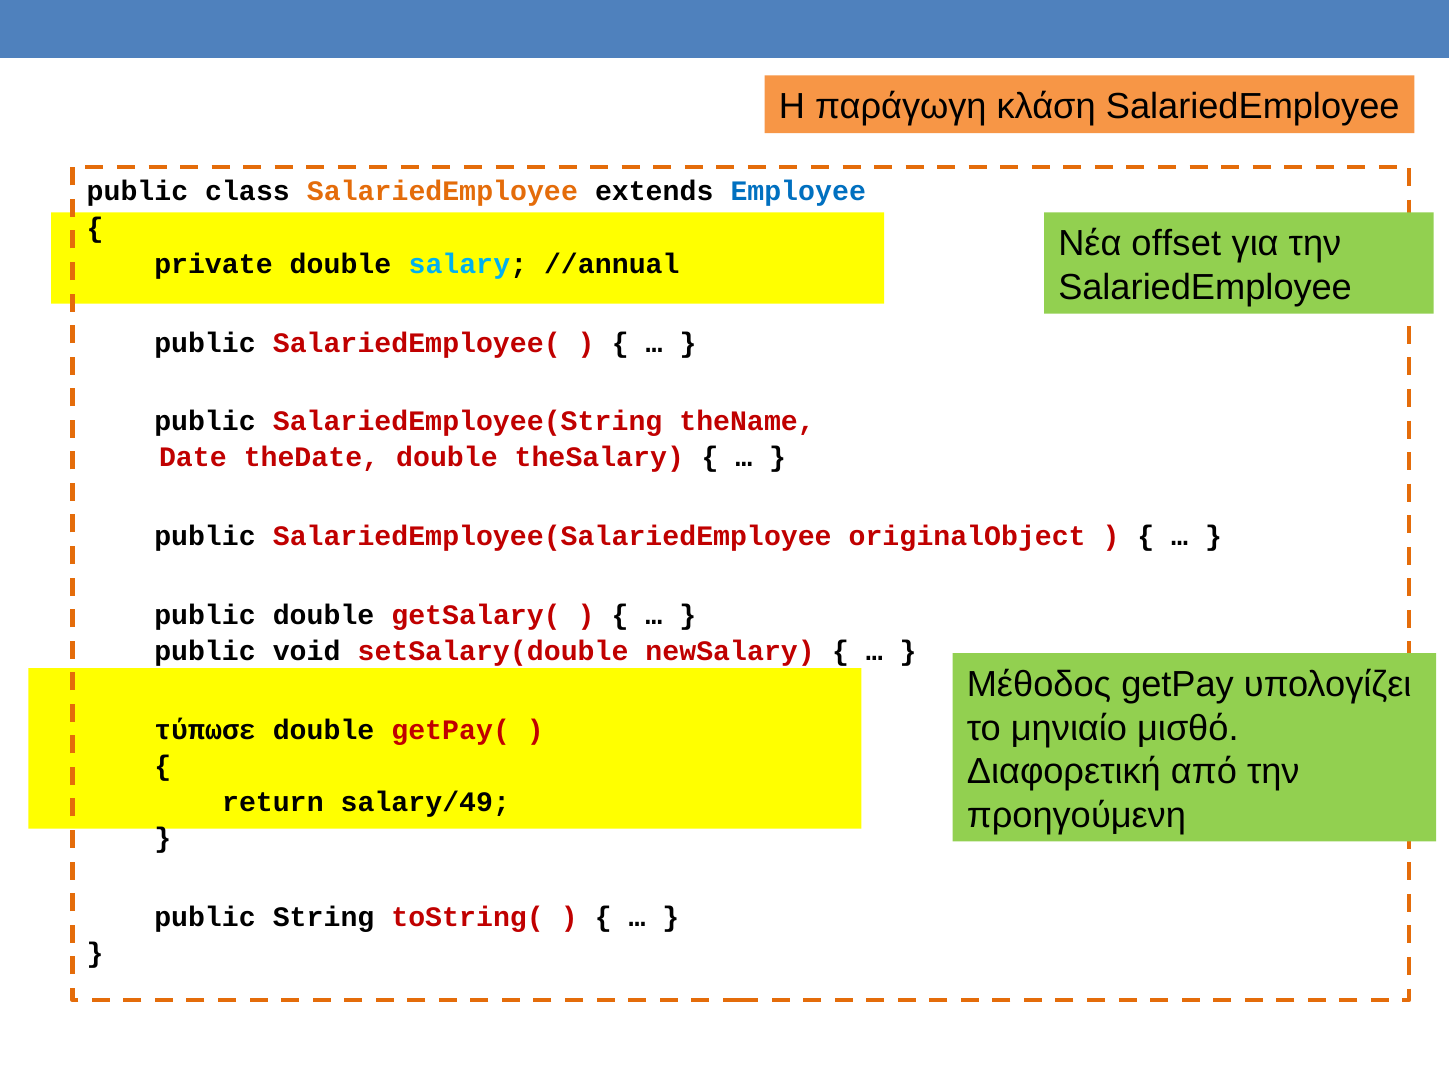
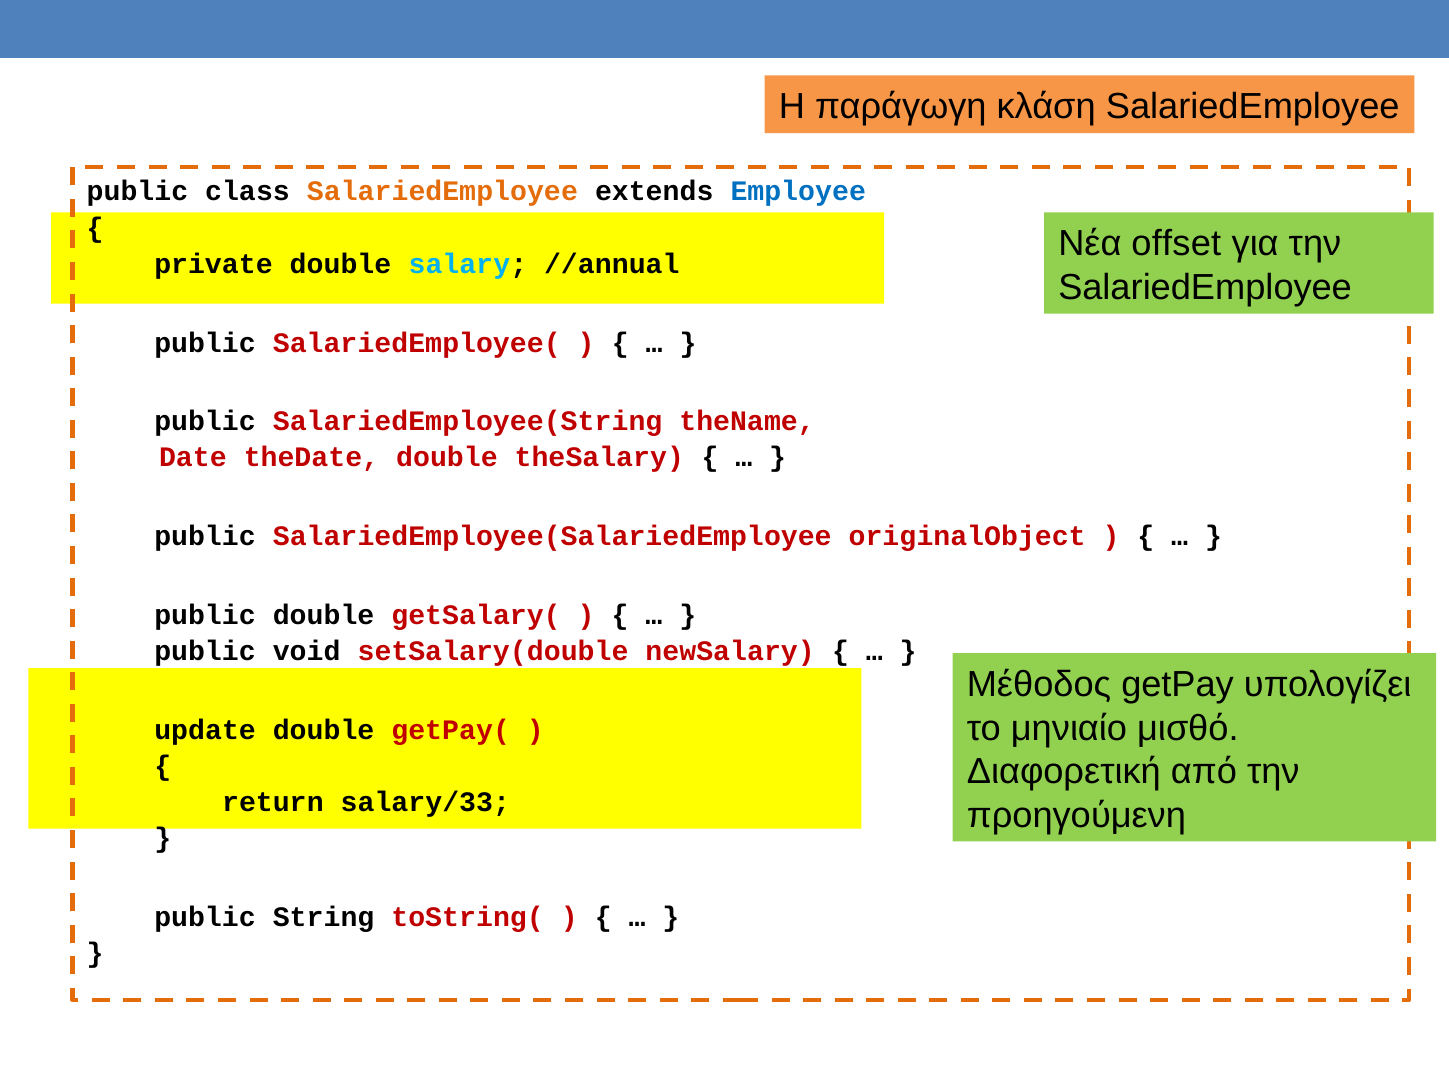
τύπωσε: τύπωσε -> update (205, 730)
salary/49: salary/49 -> salary/33 (425, 802)
